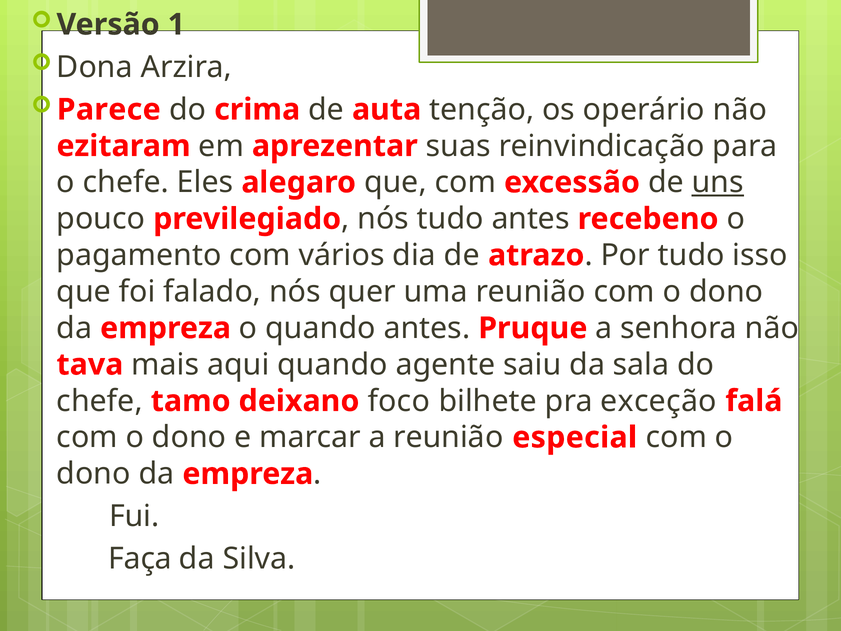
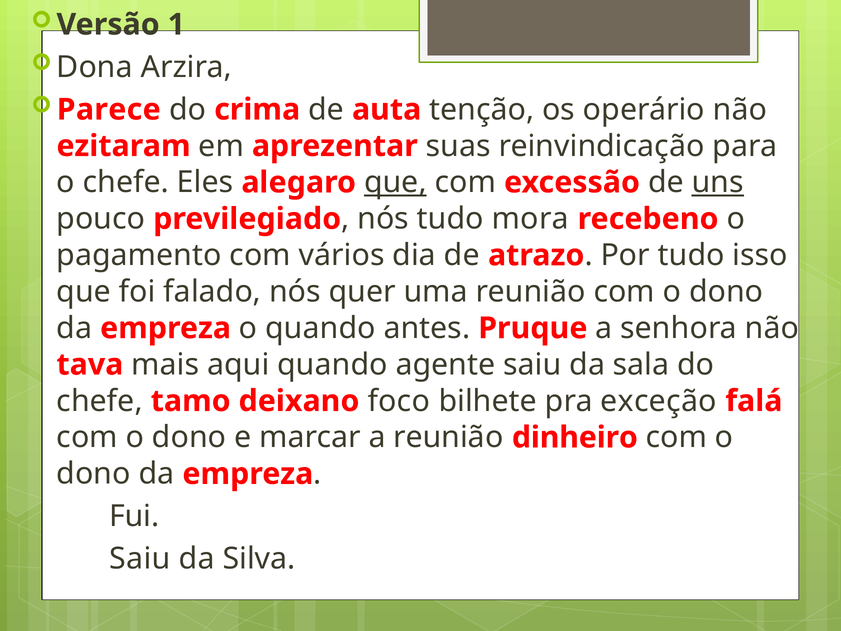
que underline: none -> present (395, 182)
tudo antes: antes -> mora (530, 219)
especial: especial -> dinheiro (575, 437)
Faça: Faça -> Saiu (140, 559)
